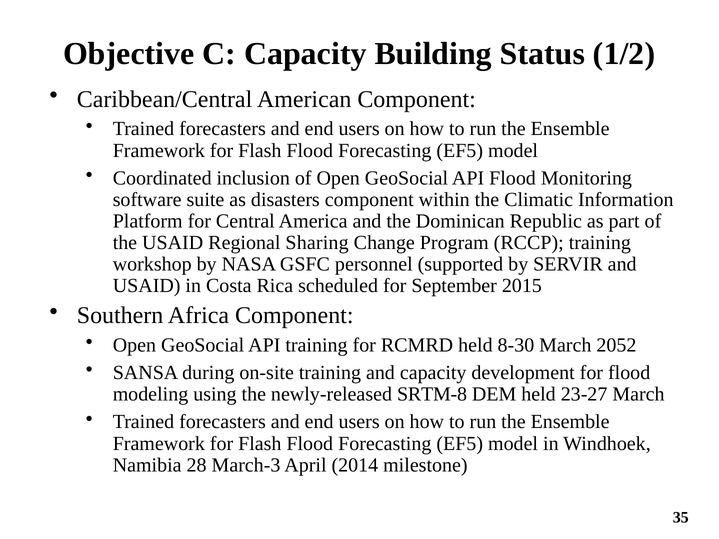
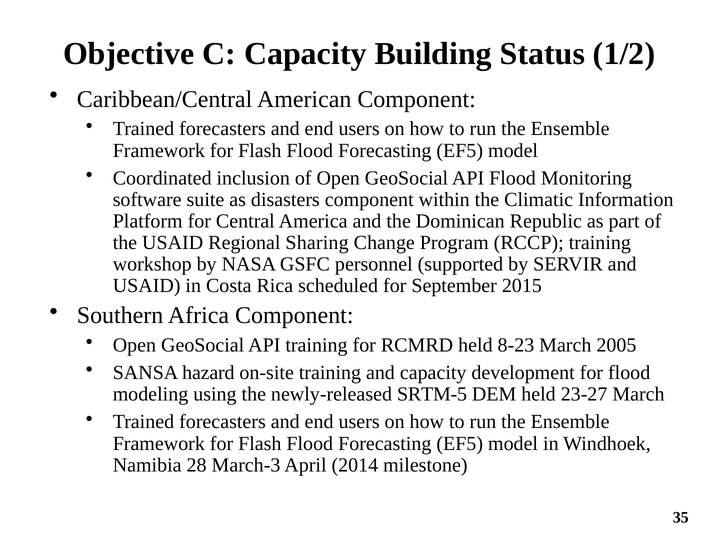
8-30: 8-30 -> 8-23 (516, 345)
2052: 2052 -> 2005 (616, 345)
during: during -> hazard (208, 373)
SRTM-8: SRTM-8 -> SRTM-5 (432, 394)
